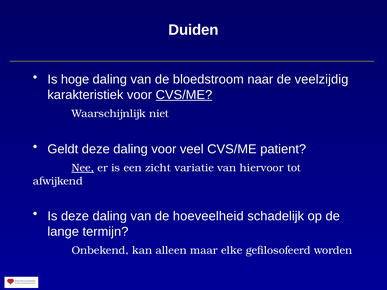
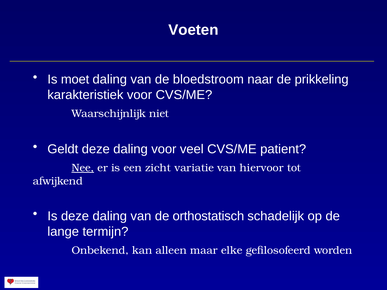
Duiden: Duiden -> Voeten (193, 30)
hoge: hoge -> moet (75, 80)
veelzijdig: veelzijdig -> prikkeling (322, 80)
CVS/ME underline: present -> none (184, 95)
hoeveelheid: hoeveelheid -> orthostatisch (208, 216)
